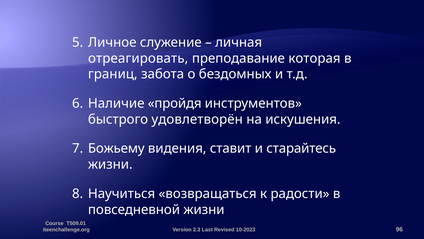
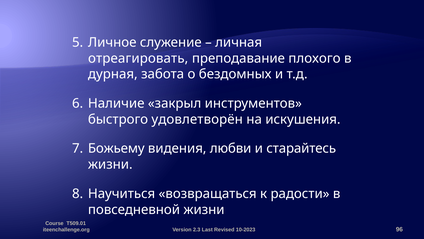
которая: которая -> плохого (314, 58)
границ: границ -> дурная (113, 74)
пройдя: пройдя -> закрыл (175, 103)
ставит: ставит -> любви (231, 148)
